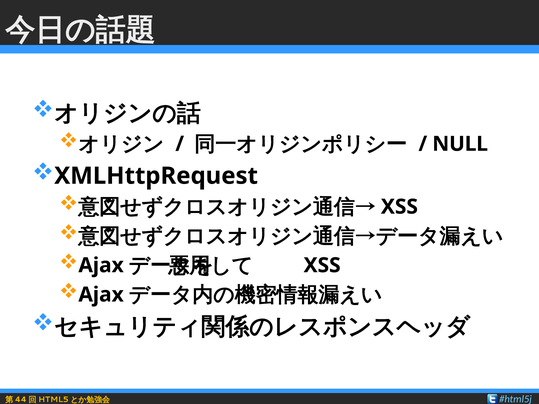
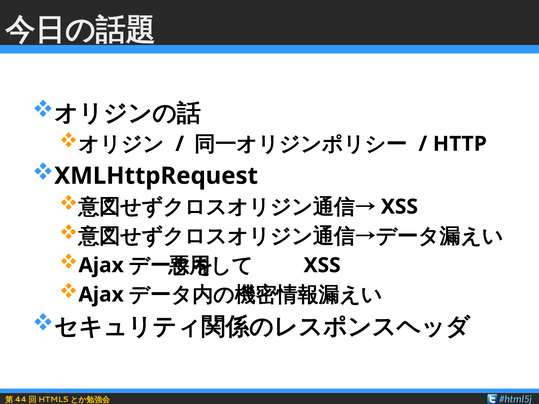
NULL: NULL -> HTTP (460, 144)
